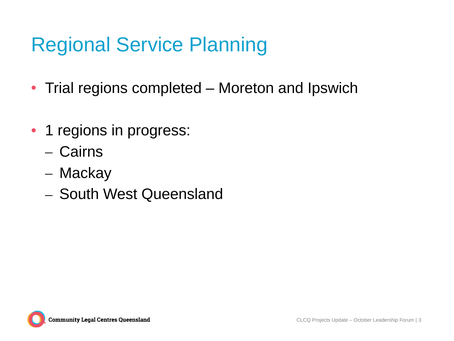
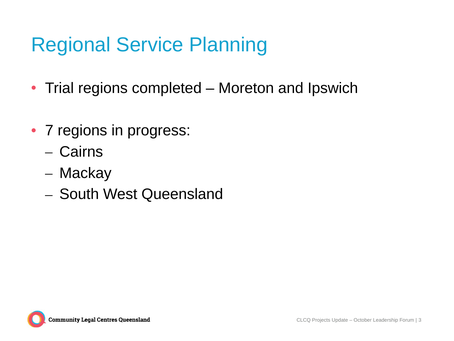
1: 1 -> 7 (49, 130)
